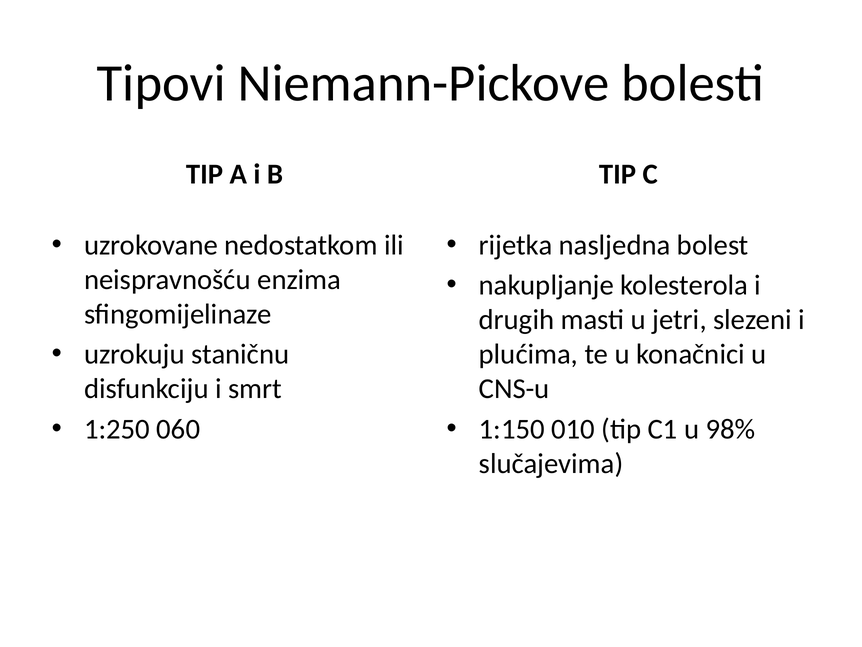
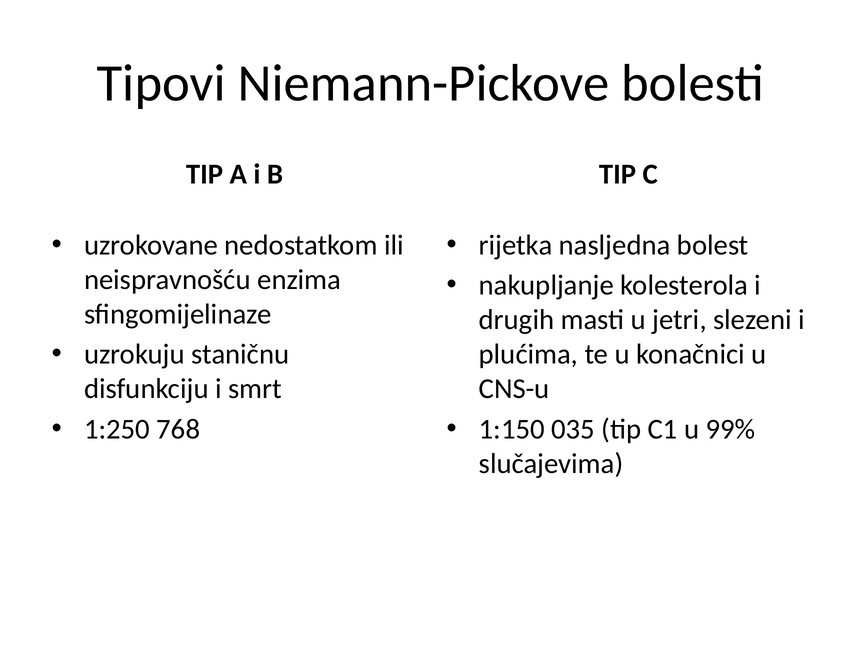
060: 060 -> 768 (178, 429)
010: 010 -> 035 (573, 429)
98%: 98% -> 99% (730, 429)
